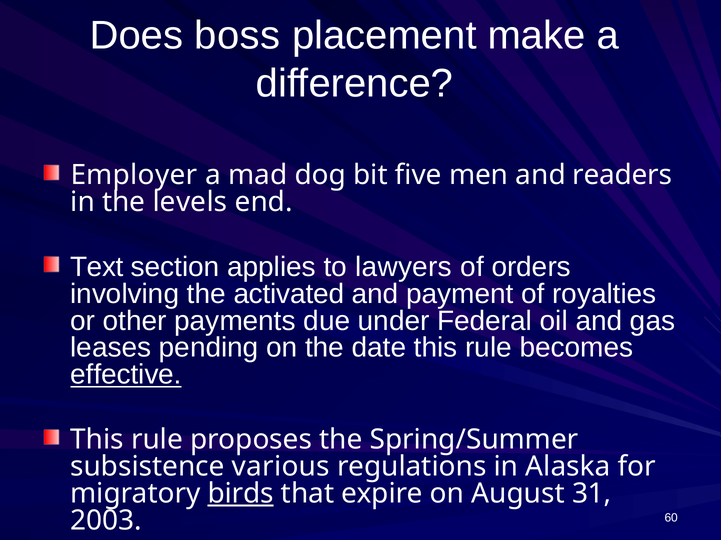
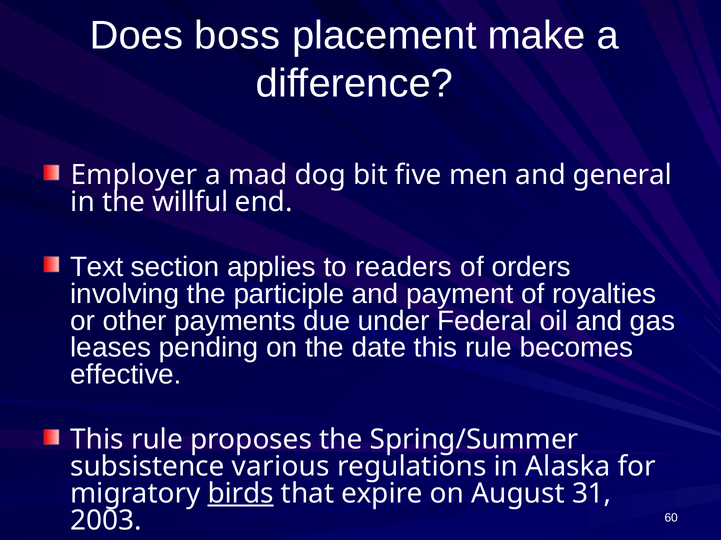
readers: readers -> general (622, 175)
levels: levels -> willful (190, 202)
lawyers: lawyers -> readers (404, 267)
activated: activated -> participle (289, 294)
effective underline: present -> none (126, 375)
